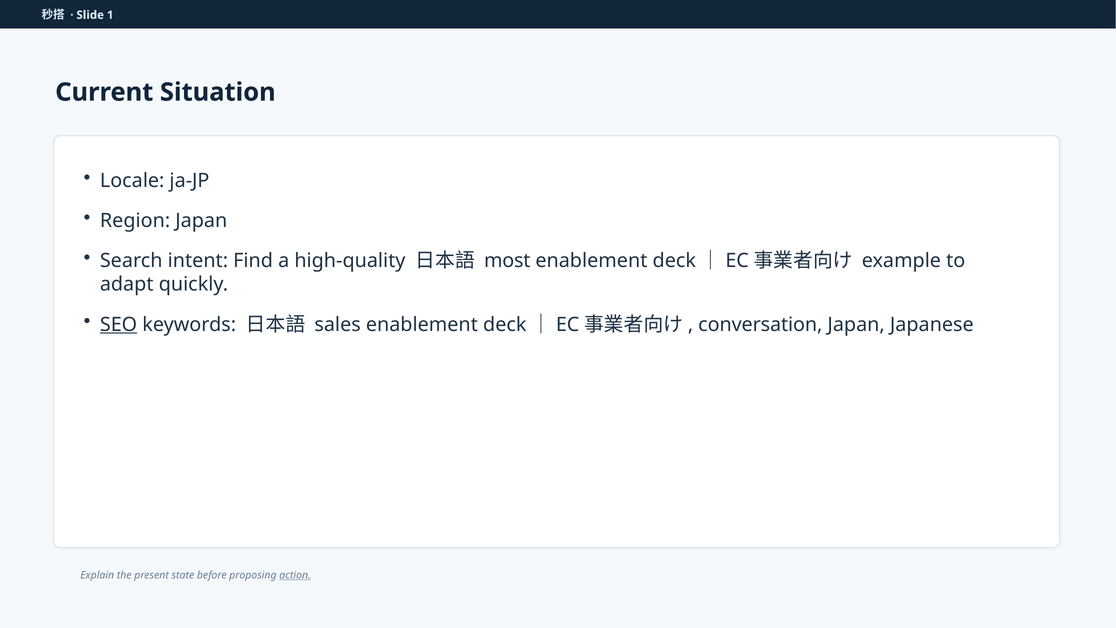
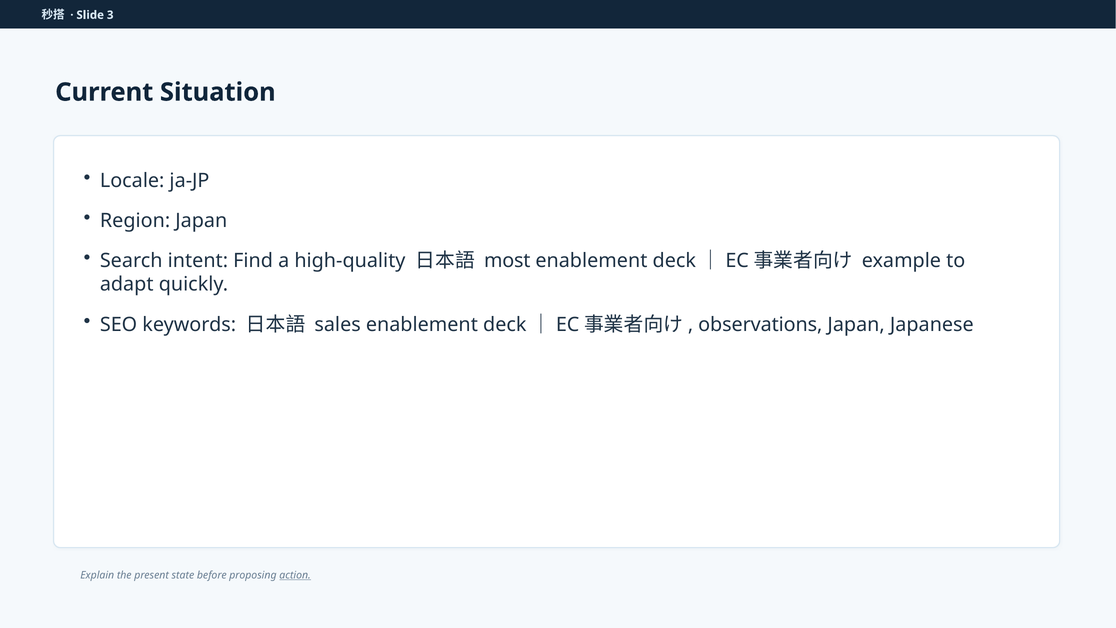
1: 1 -> 3 (110, 15)
SEO underline: present -> none (119, 324)
conversation: conversation -> observations (760, 324)
